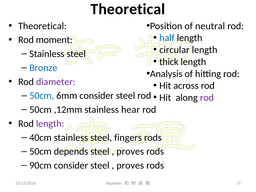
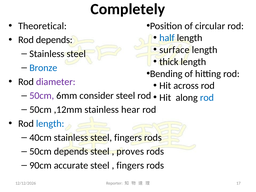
Theoretical: Theoretical -> Completely (128, 9)
neutral: neutral -> circular (210, 26)
Rod moment: moment -> depends (54, 40)
circular: circular -> surface (174, 50)
Analysis: Analysis -> Bending (166, 74)
50cm colour: blue -> purple (42, 96)
rod colour: purple -> blue (207, 98)
length colour: purple -> blue (50, 124)
90cm consider: consider -> accurate (71, 165)
proves: proves -> fingers (130, 165)
